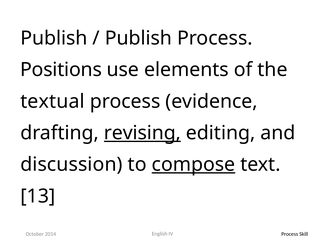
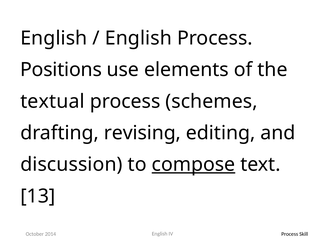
Publish: Publish -> English (54, 38)
Publish: Publish -> English (138, 38)
evidence: evidence -> schemes (212, 101)
revising underline: present -> none (142, 133)
